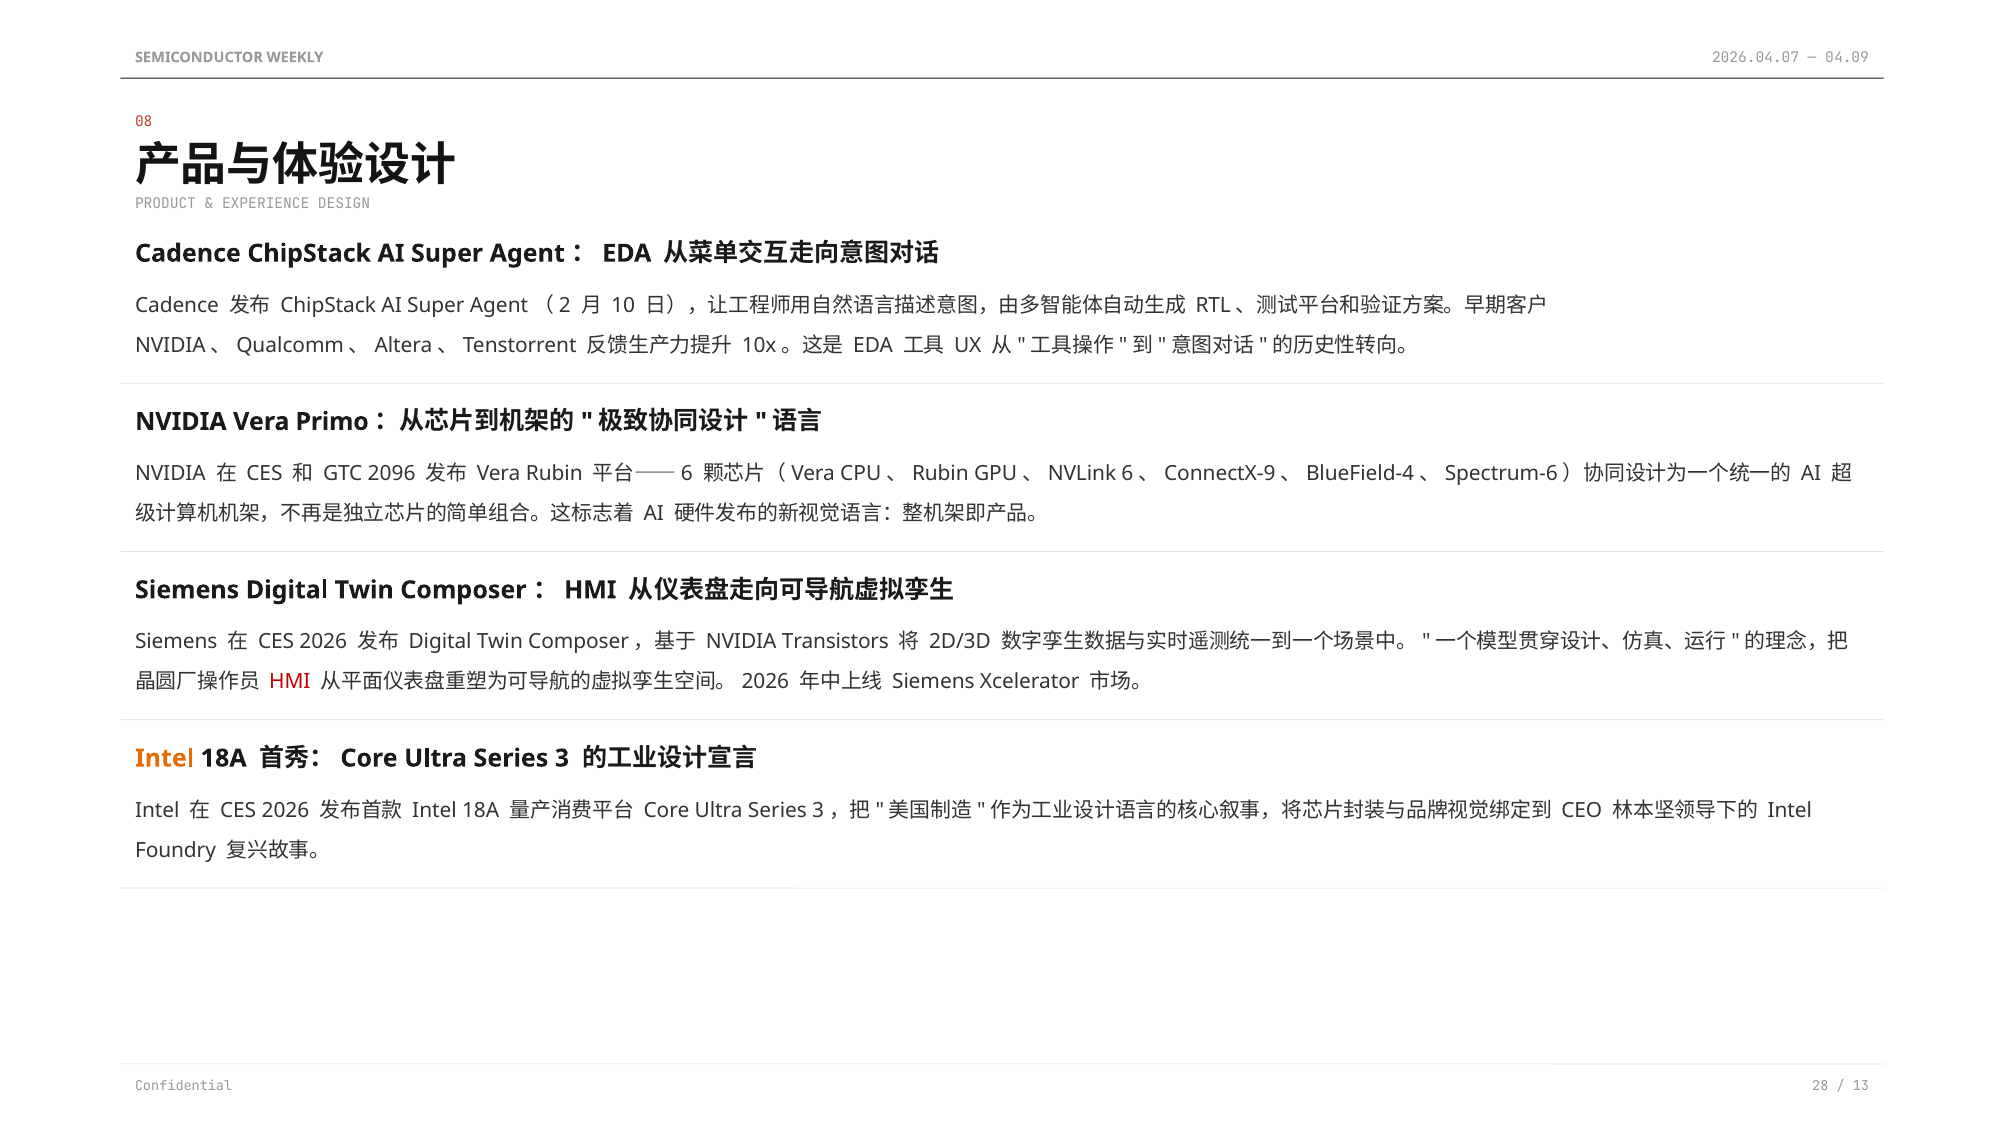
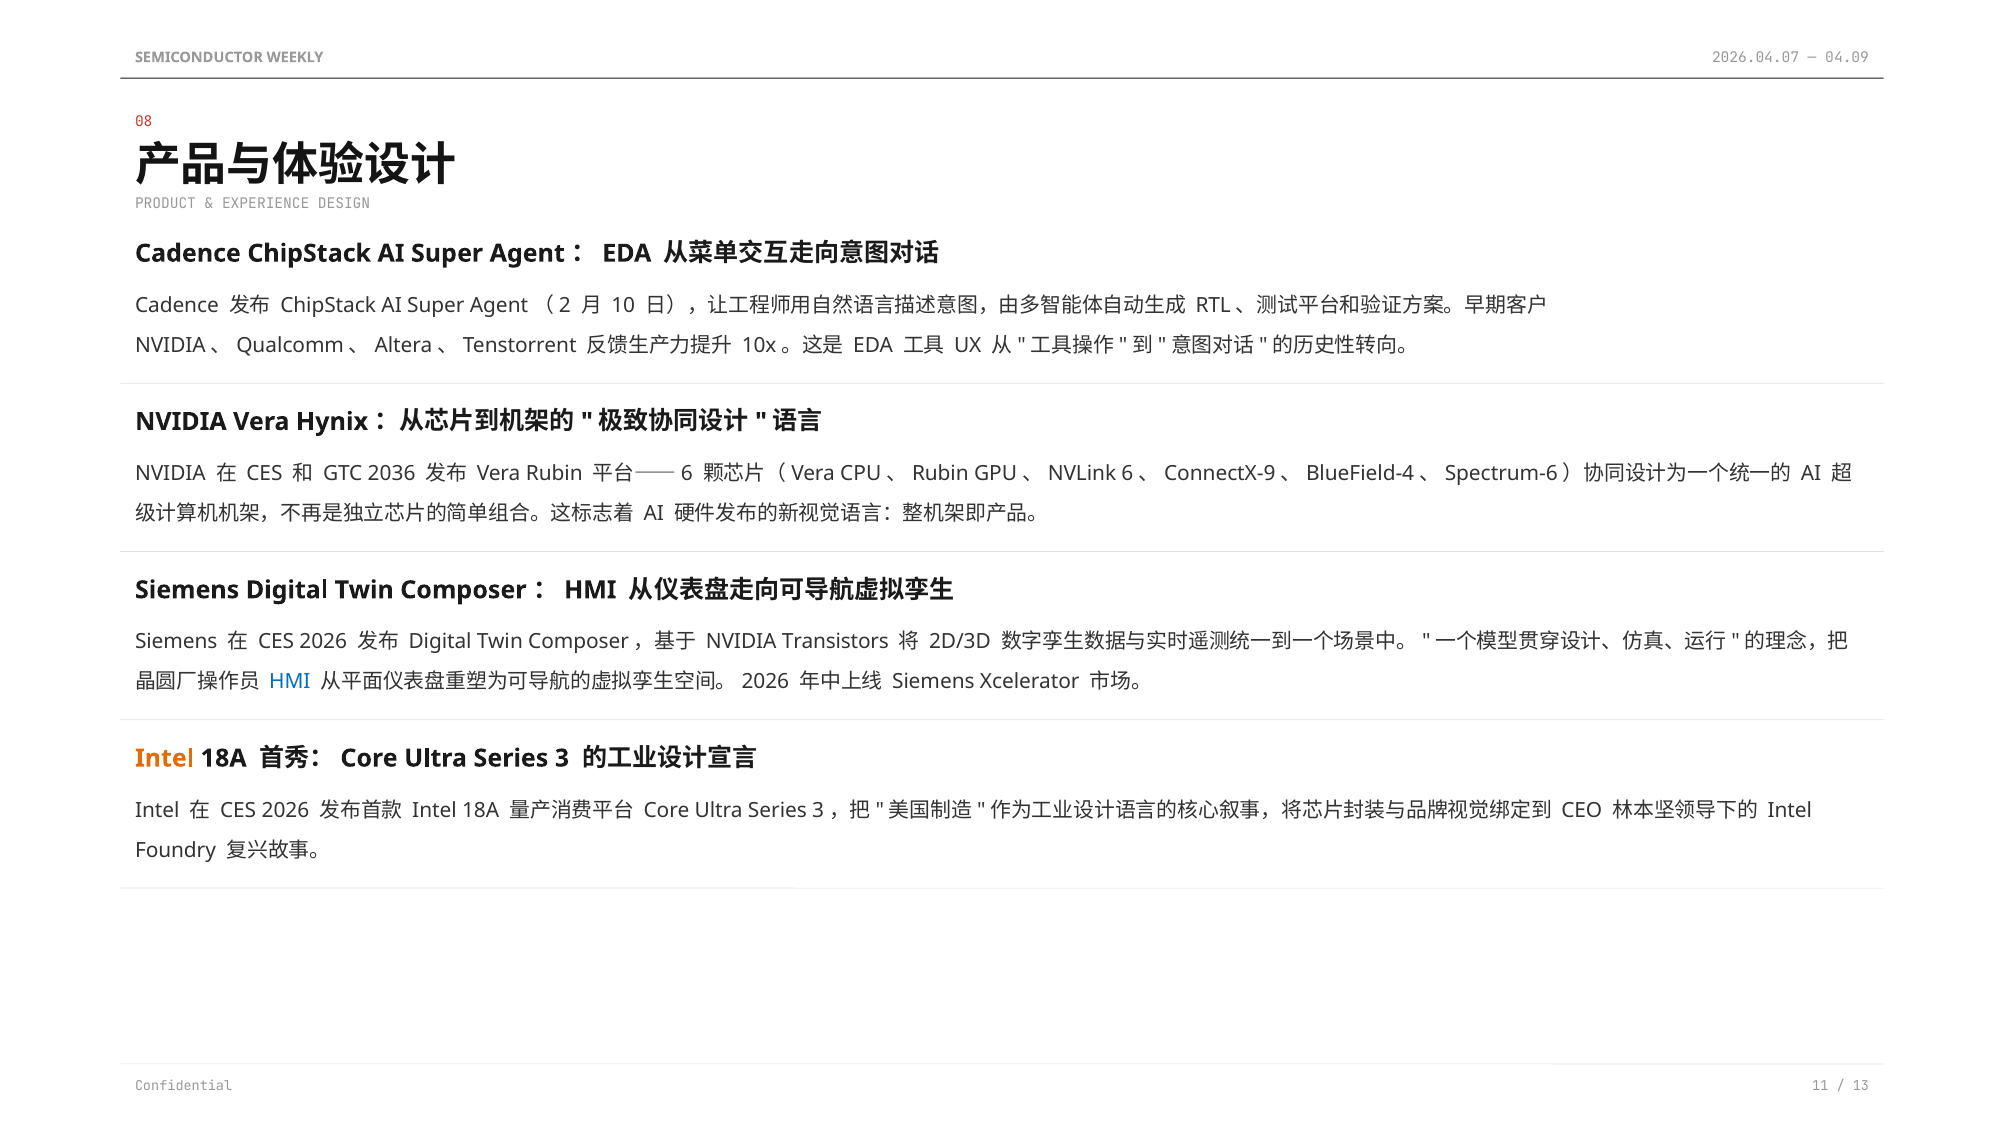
Primo: Primo -> Hynix (332, 422)
2096: 2096 -> 2036 (392, 474)
HMI colour: red -> blue (290, 682)
28: 28 -> 11 (1820, 1086)
